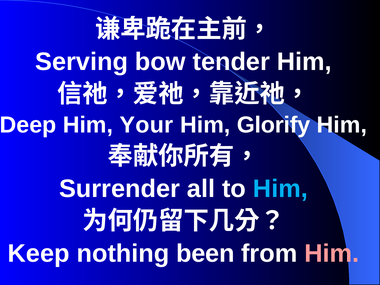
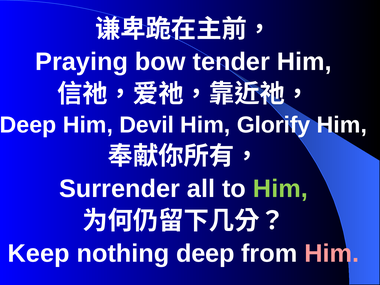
Serving: Serving -> Praying (82, 62)
Your: Your -> Devil (147, 125)
Him colour: light blue -> light green (280, 189)
nothing been: been -> deep (205, 254)
